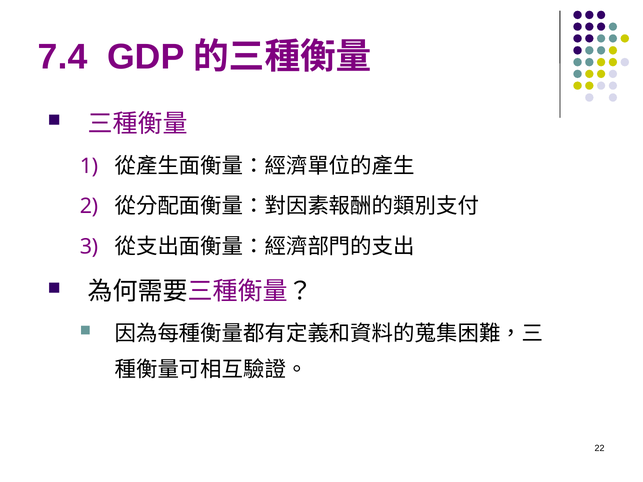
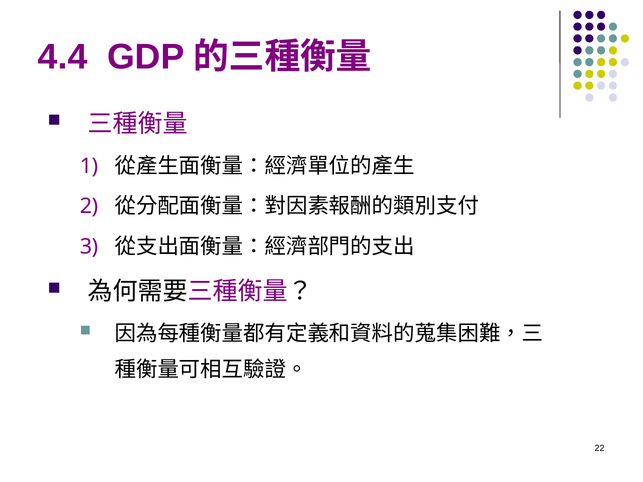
7.4: 7.4 -> 4.4 (63, 57)
